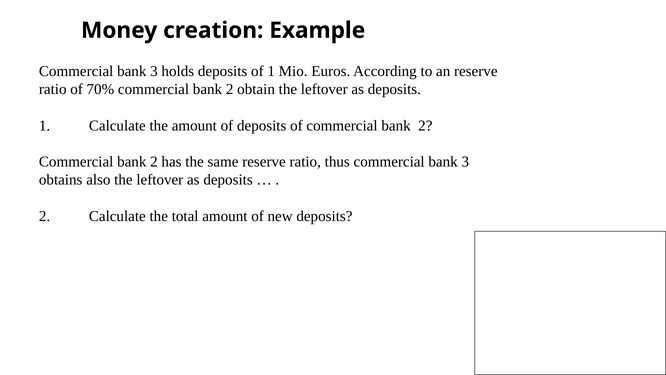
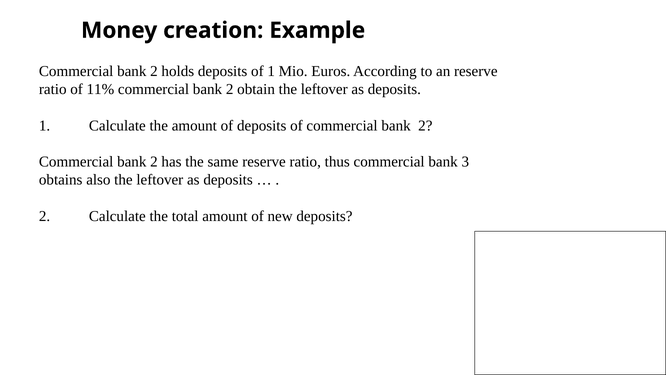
3: 3 -> 2 (154, 71)
70%: 70% -> 11% (100, 89)
